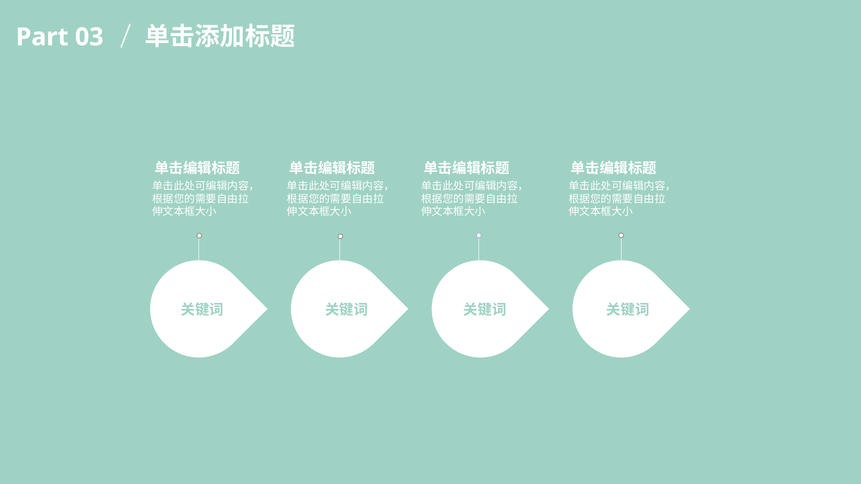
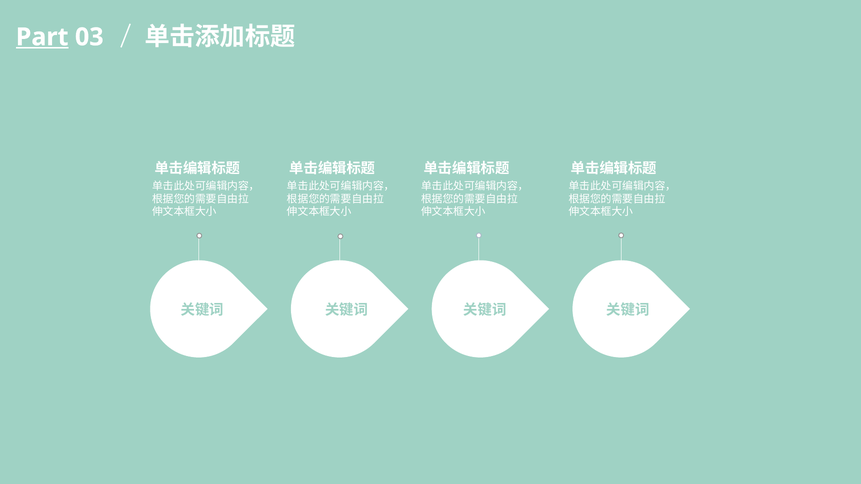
Part underline: none -> present (42, 37)
